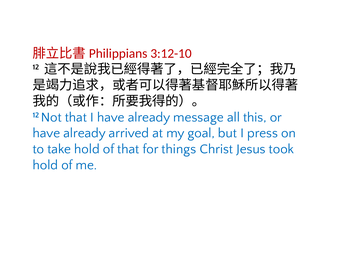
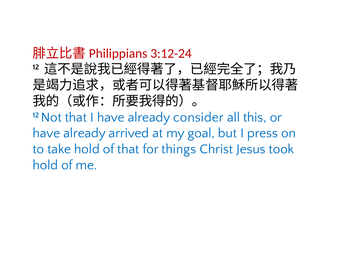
3:12-10: 3:12-10 -> 3:12-24 (171, 53)
message: message -> consider (198, 117)
